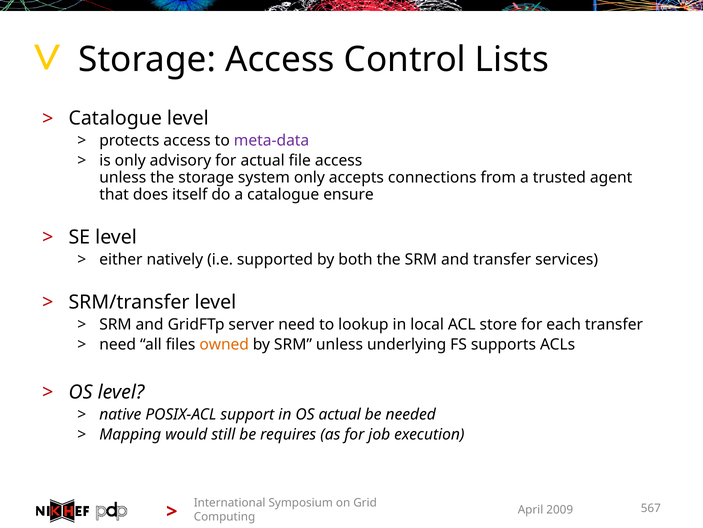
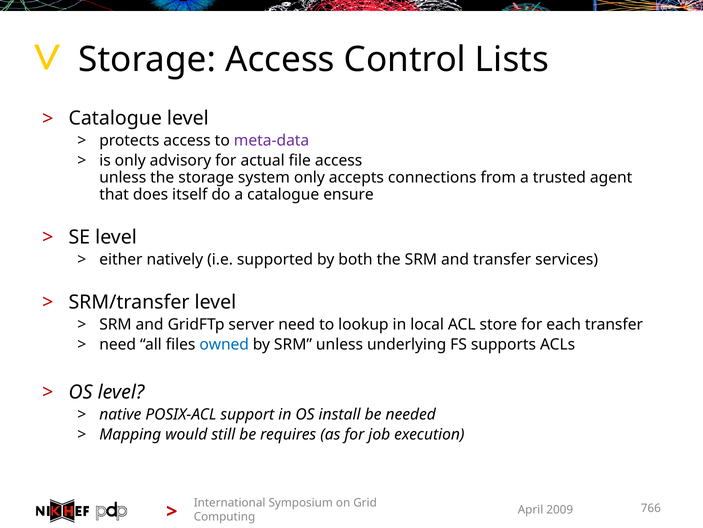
owned colour: orange -> blue (224, 344)
OS actual: actual -> install (340, 414)
567: 567 -> 766 (651, 508)
